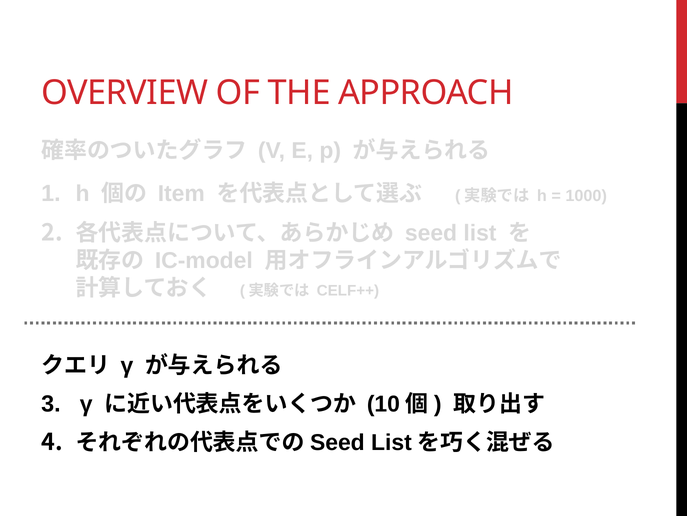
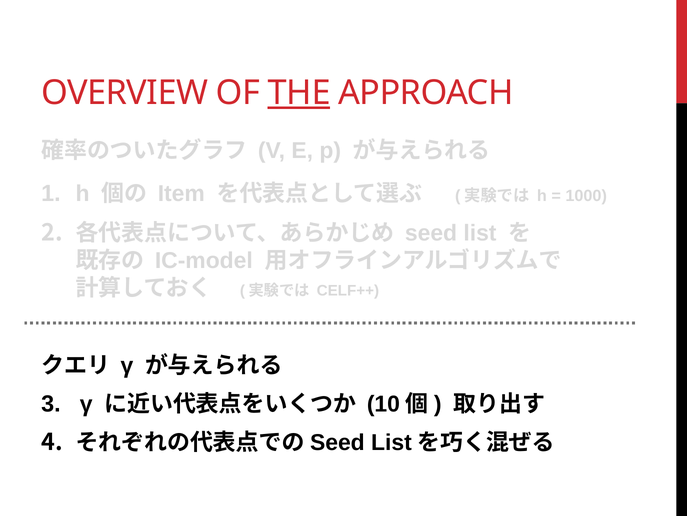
THE underline: none -> present (299, 93)
